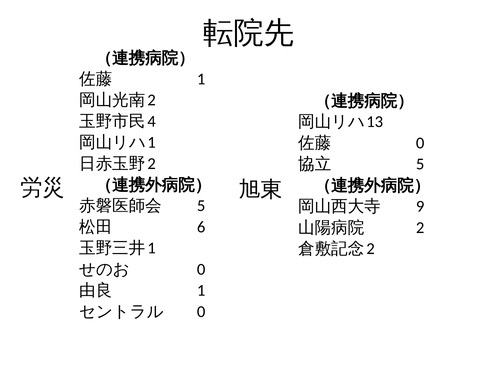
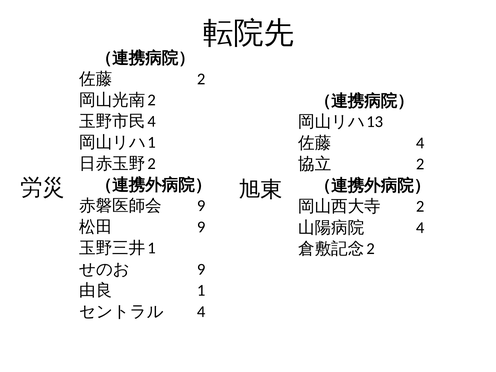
1: 1 -> 2 (201, 79)
0: 0 -> 4 (420, 143)
5: 5 -> 2 (420, 164)
5: 5 -> 9 (201, 206)
9: 9 -> 2 (420, 206)
6: 6 -> 9 (201, 227)
2: 2 -> 4 (420, 228)
0: 0 -> 9 (201, 269)
0: 0 -> 4 (201, 312)
